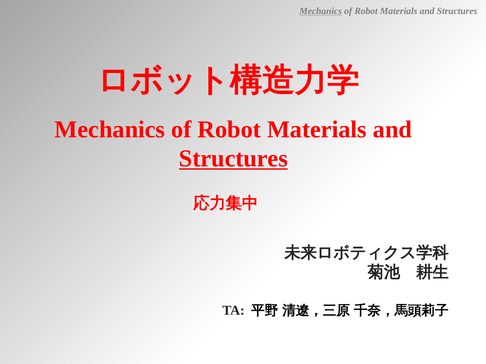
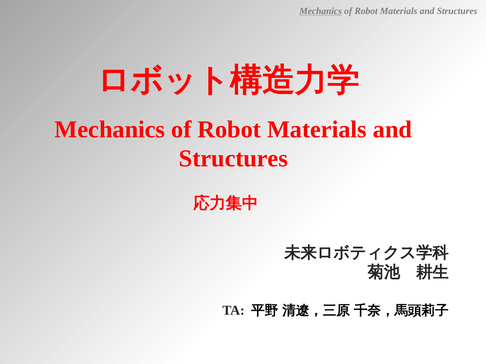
Structures underline: present -> none (233, 159)
